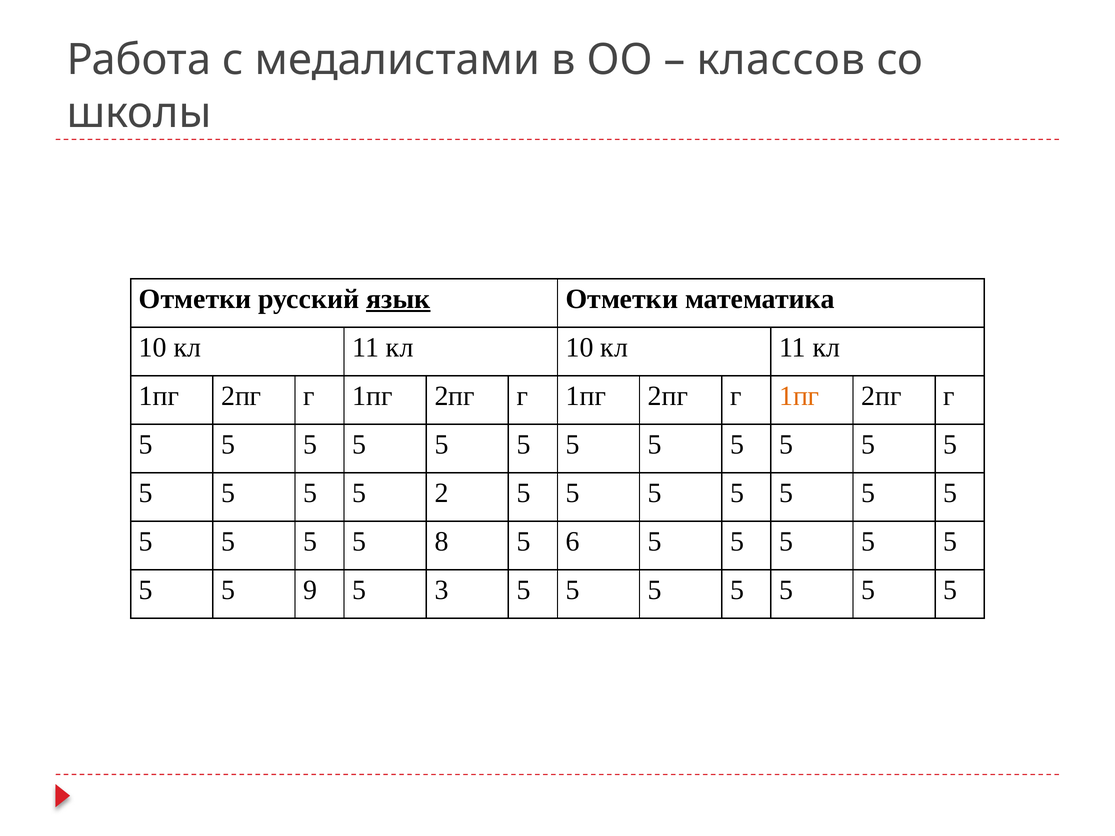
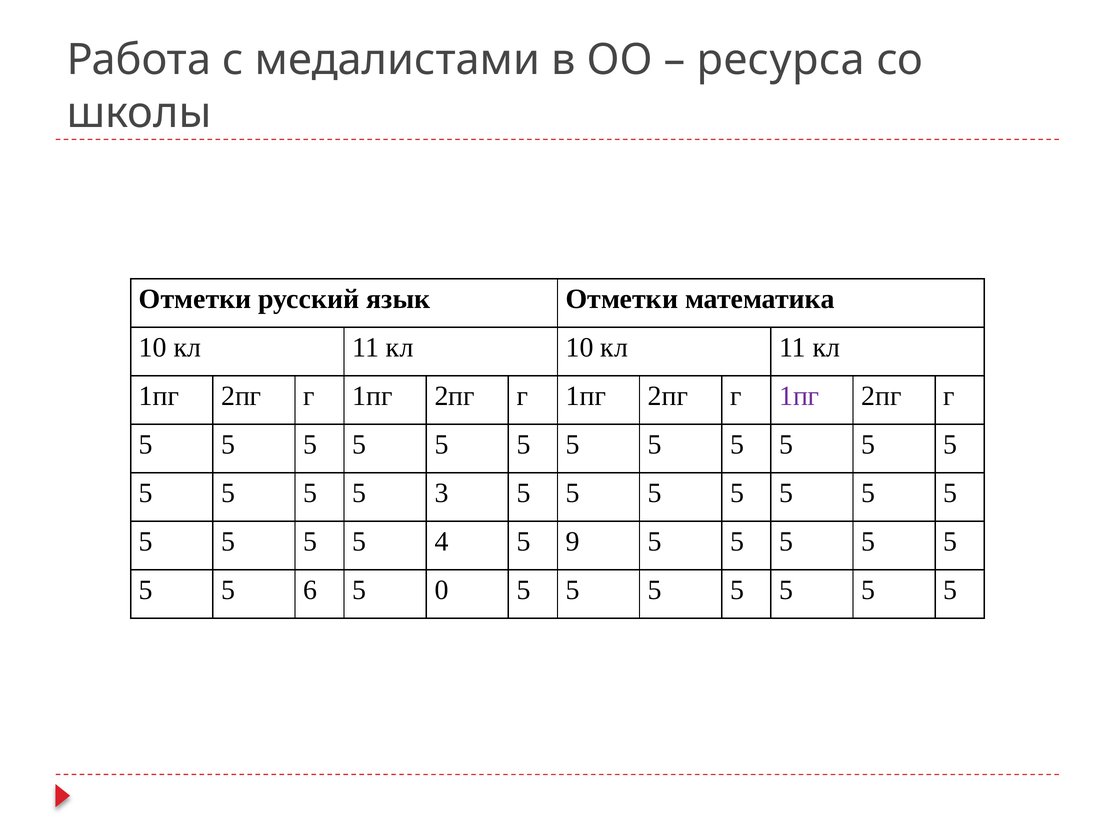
классов: классов -> ресурса (781, 60)
язык underline: present -> none (398, 299)
1пг colour: orange -> purple (799, 396)
2: 2 -> 3 (442, 493)
8: 8 -> 4 (442, 542)
6: 6 -> 9 (573, 542)
9: 9 -> 6 (310, 590)
3: 3 -> 0 (442, 590)
